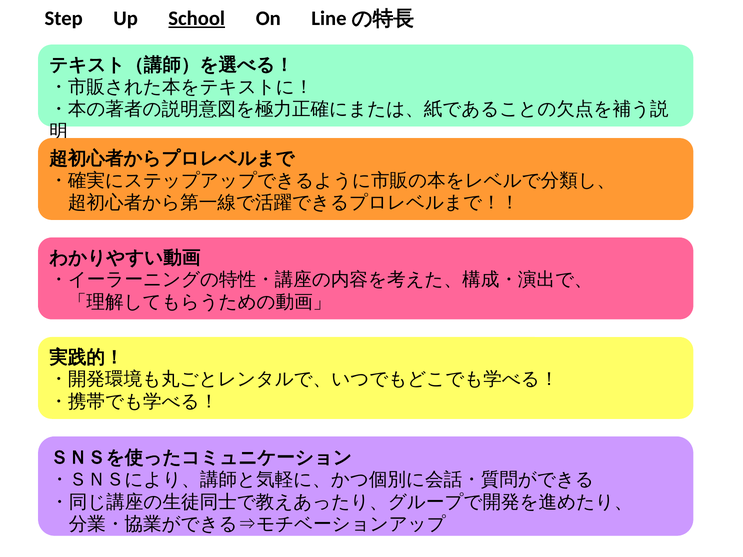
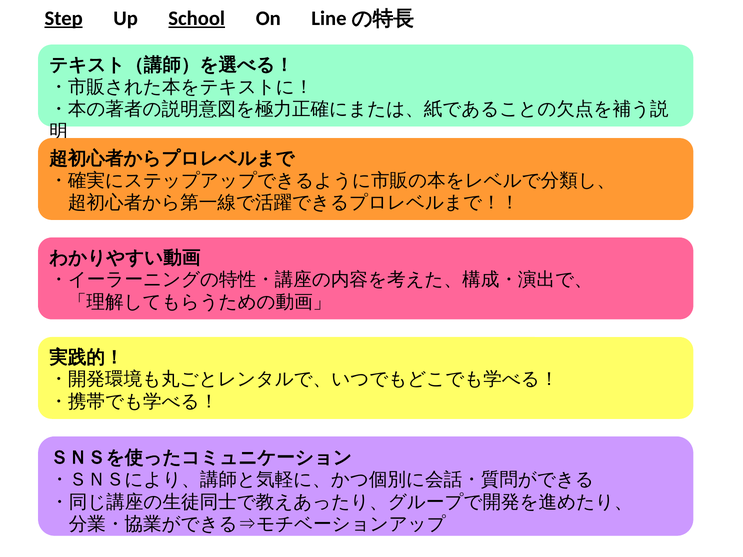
Step underline: none -> present (64, 18)
